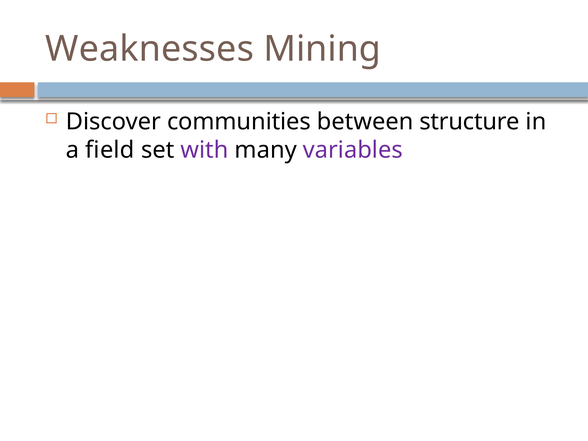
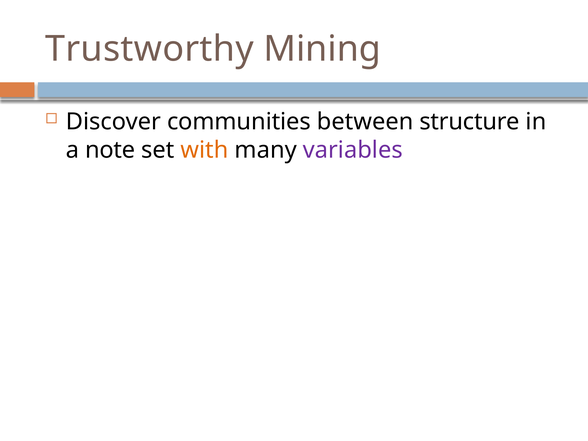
Weaknesses: Weaknesses -> Trustworthy (149, 49)
field: field -> note (110, 150)
with colour: purple -> orange (204, 150)
